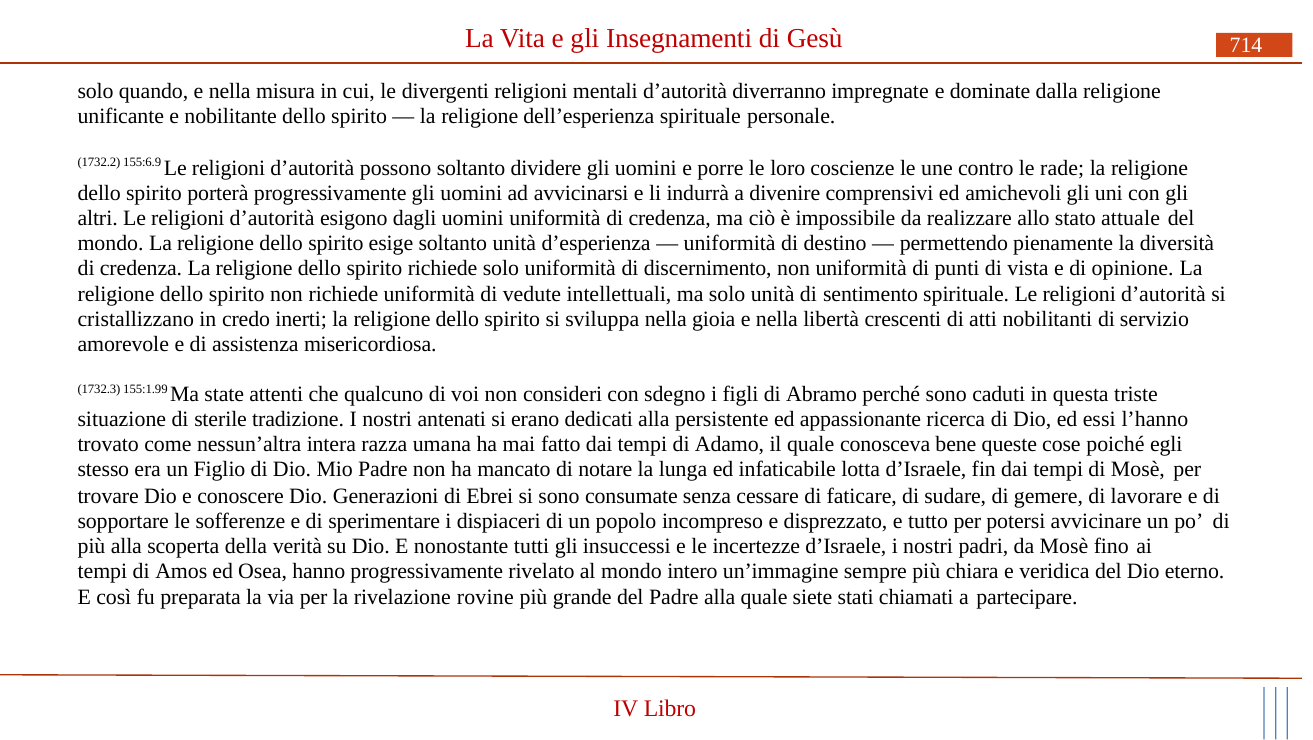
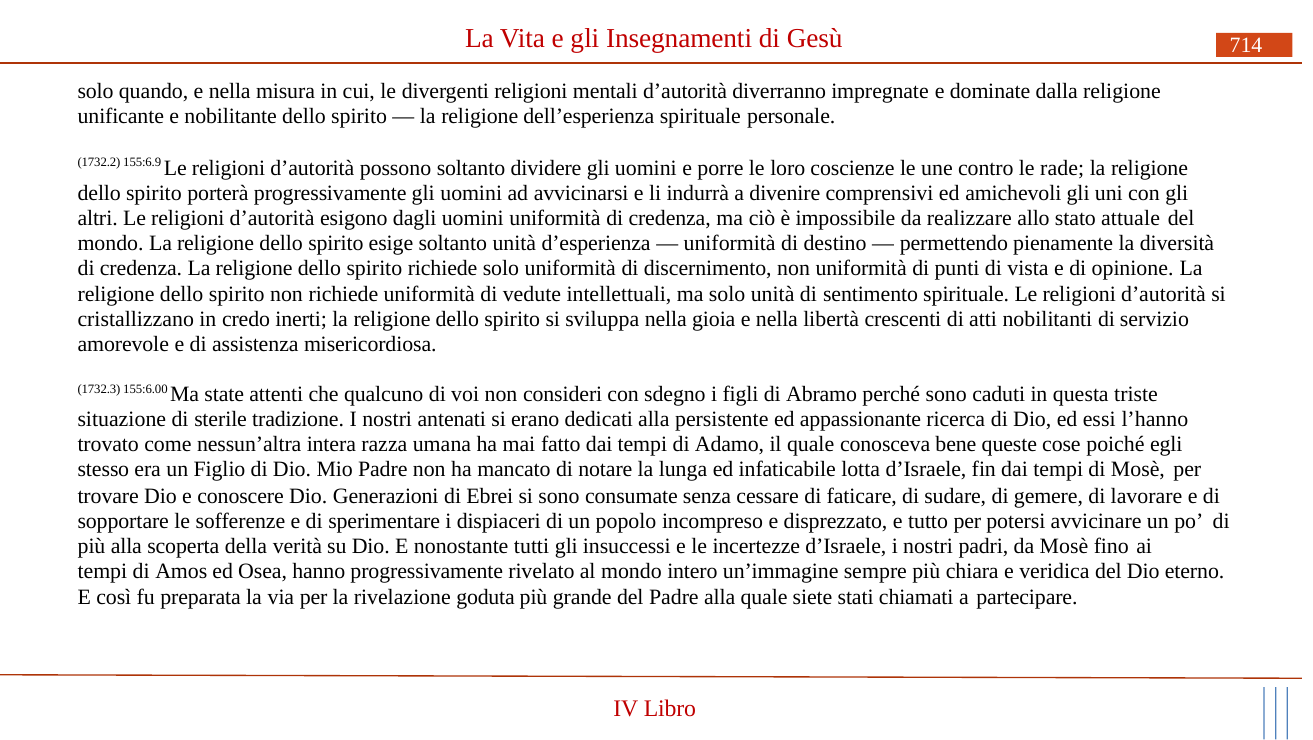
155:1.99: 155:1.99 -> 155:6.00 (145, 389)
rovine: rovine -> goduta (486, 596)
